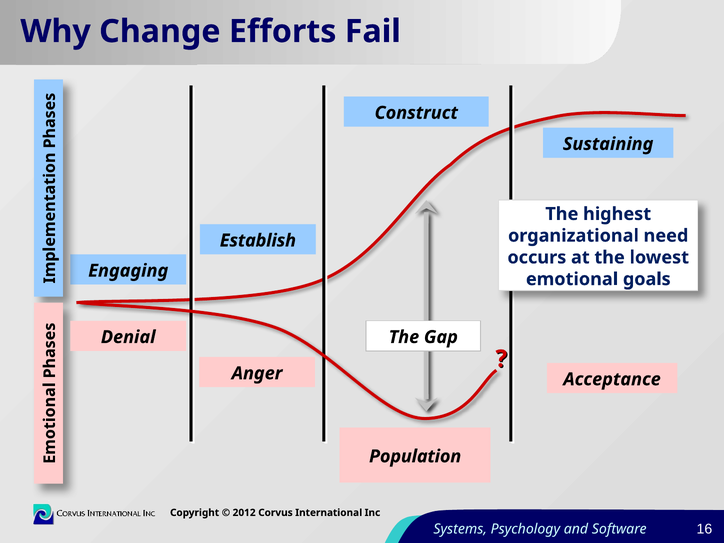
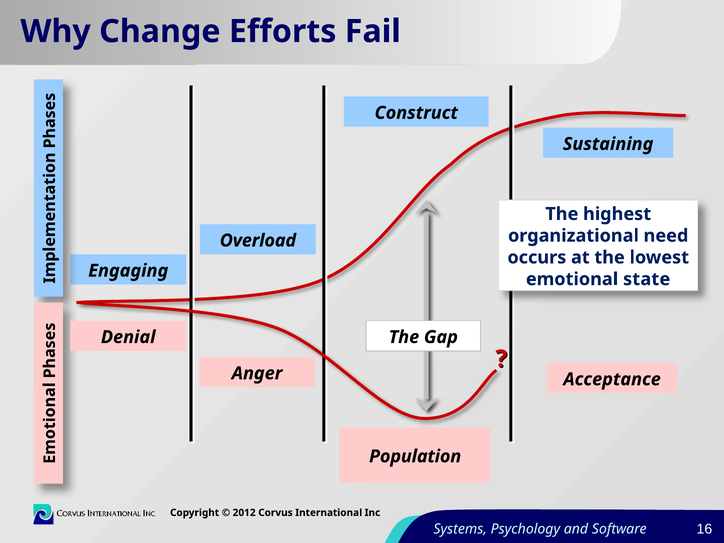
Establish: Establish -> Overload (258, 241)
goals: goals -> state (647, 279)
